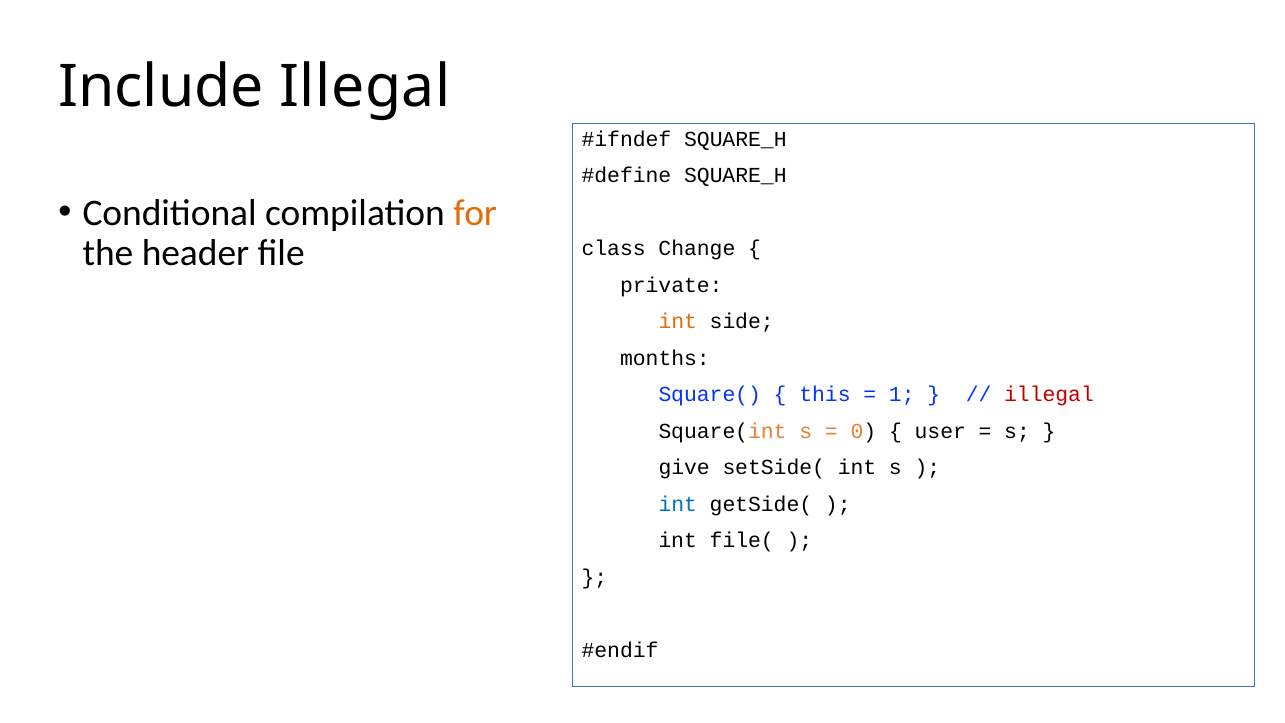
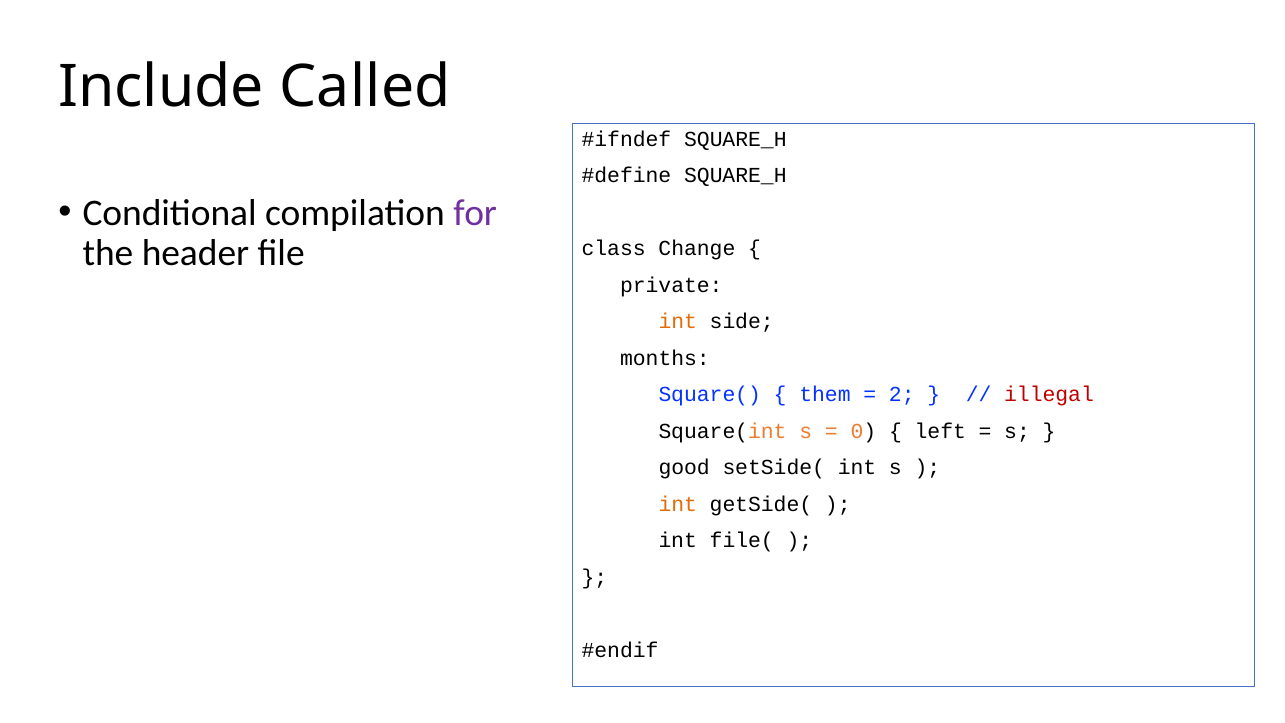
Include Illegal: Illegal -> Called (365, 87)
for colour: orange -> purple (475, 213)
this: this -> them (825, 395)
1: 1 -> 2 (902, 395)
user: user -> left (940, 431)
give: give -> good (684, 468)
int colour: blue -> orange (678, 504)
